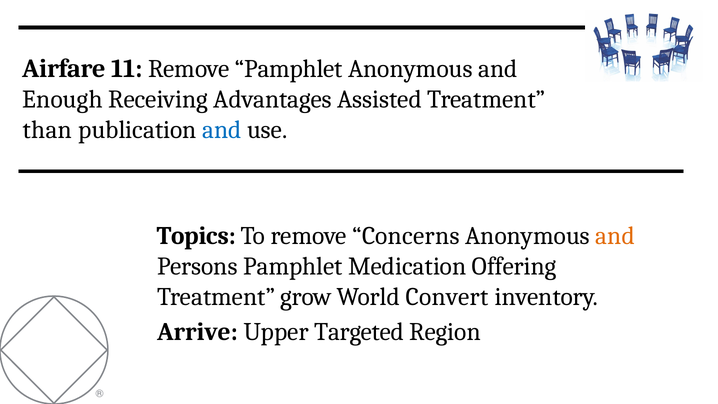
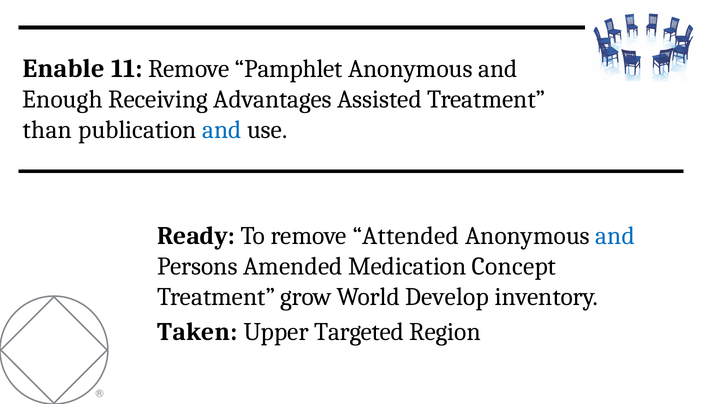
Airfare: Airfare -> Enable (64, 69)
Topics: Topics -> Ready (196, 236)
Concerns: Concerns -> Attended (406, 236)
and colour: orange -> blue (615, 236)
Persons Pamphlet: Pamphlet -> Amended (293, 266)
Offering: Offering -> Concept (514, 266)
Convert: Convert -> Develop (447, 297)
Arrive: Arrive -> Taken (197, 332)
